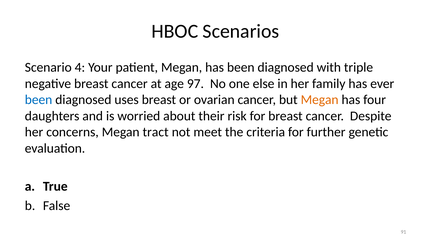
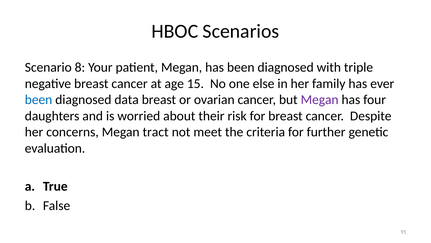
4: 4 -> 8 (80, 67)
97: 97 -> 15 (195, 83)
uses: uses -> data (127, 100)
Megan colour: orange -> purple (320, 100)
